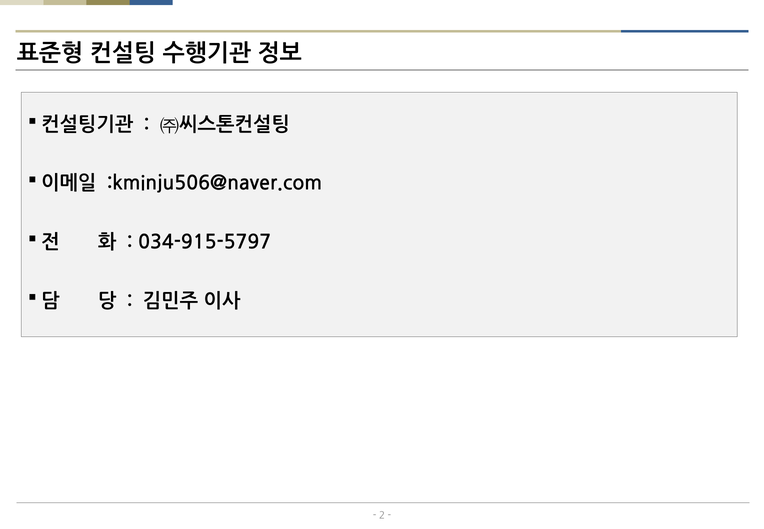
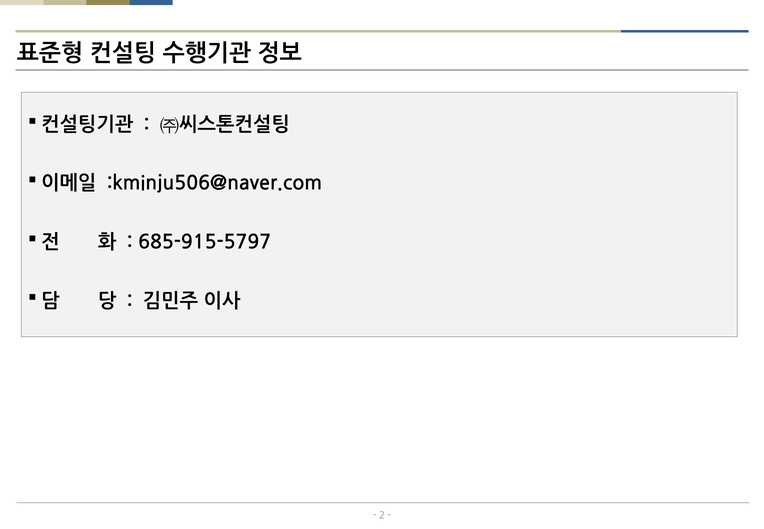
034-915-5797: 034-915-5797 -> 685-915-5797 (205, 242)
